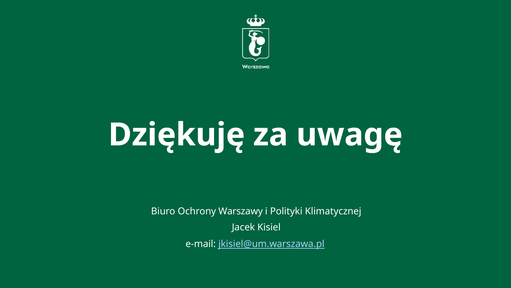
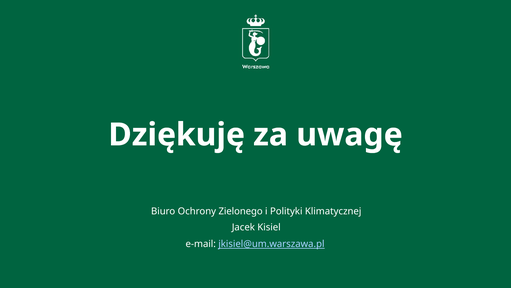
Warszawy: Warszawy -> Zielonego (241, 211)
